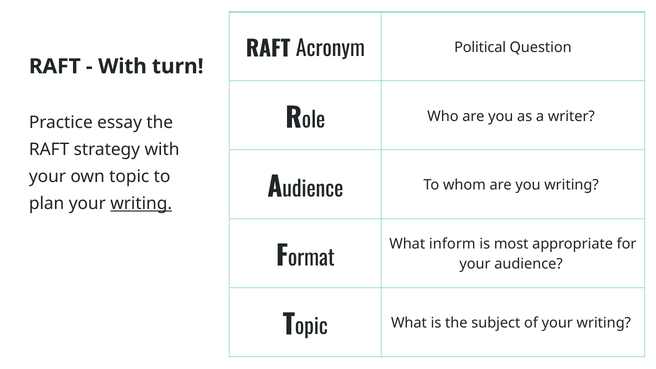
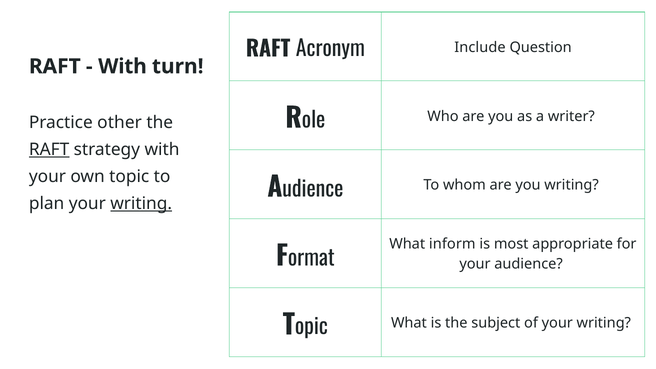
Political: Political -> Include (480, 47)
essay: essay -> other (120, 123)
RAFT underline: none -> present (49, 150)
